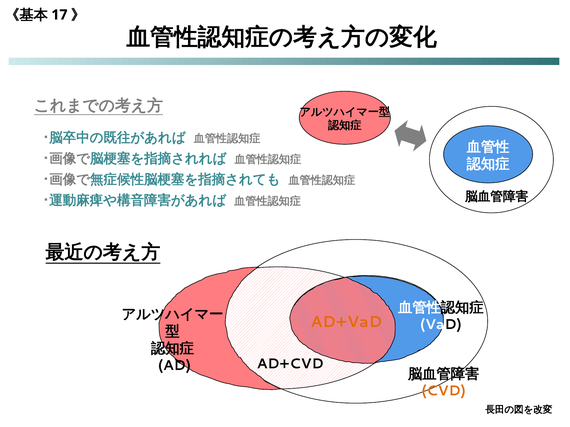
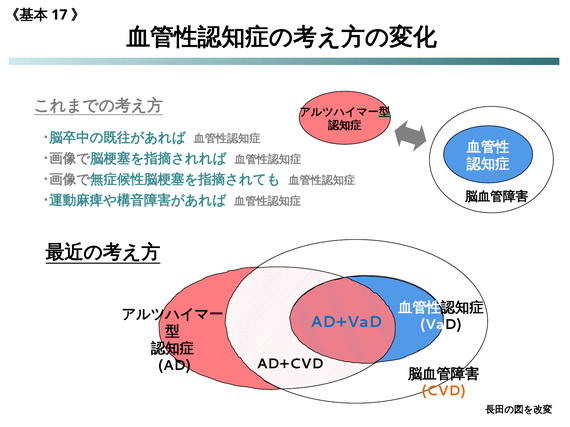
AD+VaD colour: orange -> blue (346, 322)
